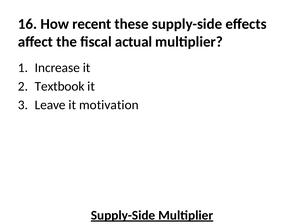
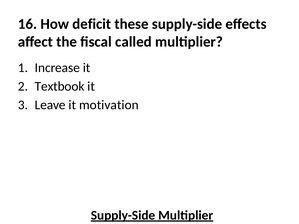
recent: recent -> deficit (92, 24)
actual: actual -> called (133, 42)
